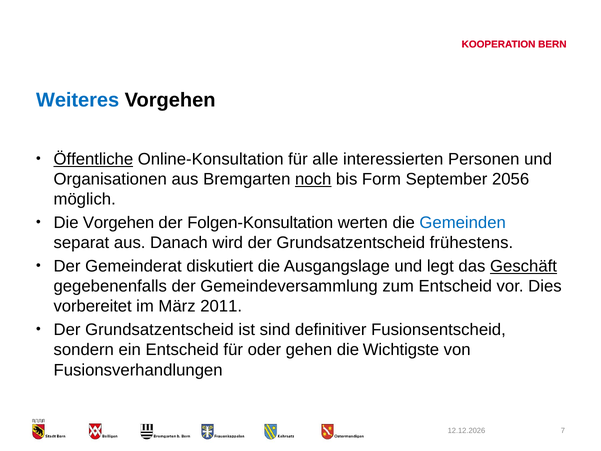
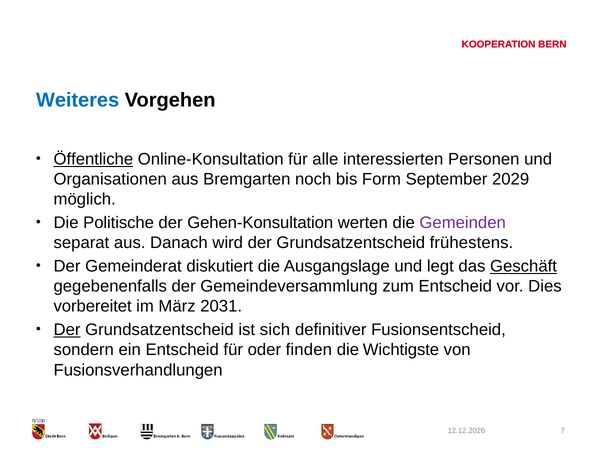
noch underline: present -> none (313, 179)
2056: 2056 -> 2029 (511, 179)
Die Vorgehen: Vorgehen -> Politische (119, 223)
Folgen-Konsultation: Folgen-Konsultation -> Gehen-Konsultation (260, 223)
Gemeinden colour: blue -> purple (463, 223)
2011: 2011 -> 2031 (221, 306)
Der underline: none -> present (67, 330)
sind: sind -> sich (275, 330)
gehen: gehen -> finden (309, 350)
